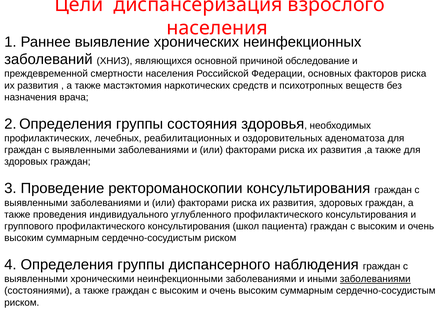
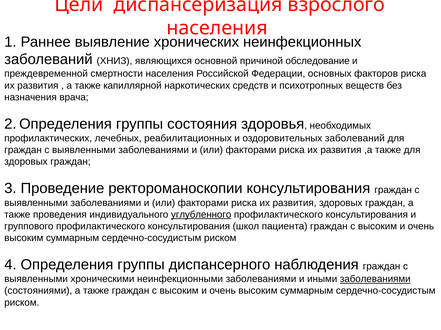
мастэктомия: мастэктомия -> капиллярной (133, 86)
оздоровительных аденоматоза: аденоматоза -> заболеваний (355, 139)
углубленного underline: none -> present (201, 215)
